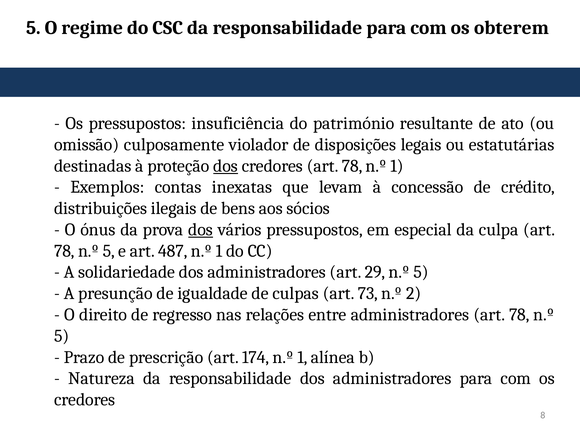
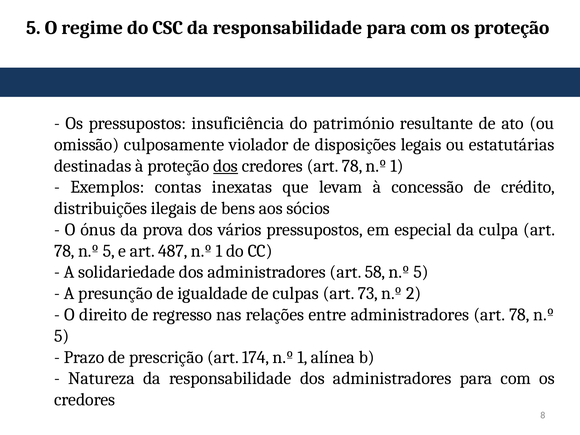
os obterem: obterem -> proteção (512, 28)
dos underline: present -> none (201, 230)
29: 29 -> 58 (375, 272)
